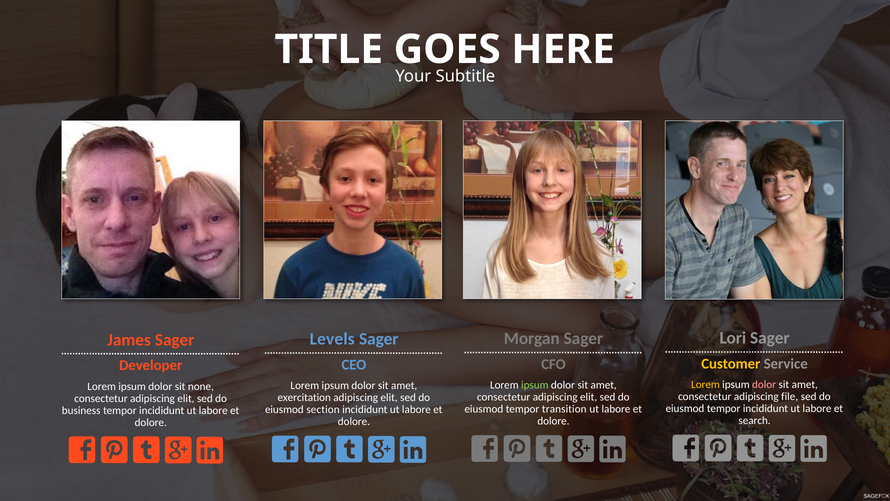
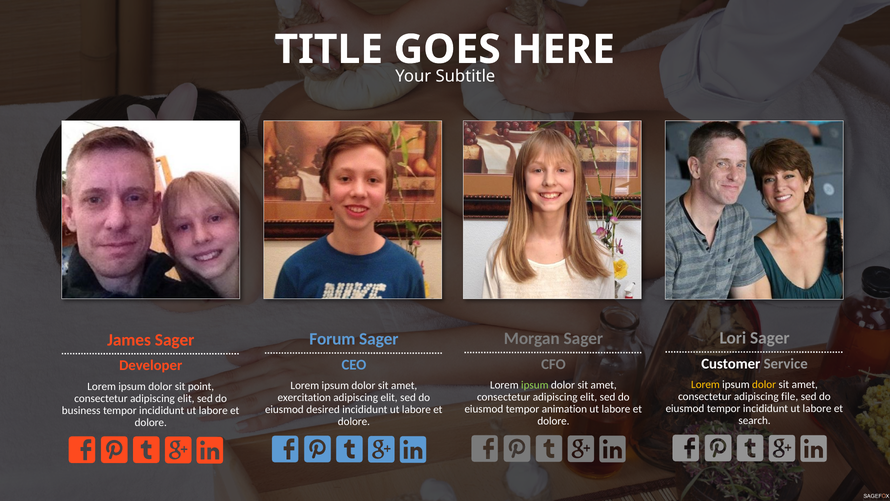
Levels: Levels -> Forum (332, 339)
Customer colour: yellow -> white (731, 364)
dolor colour: pink -> yellow (764, 384)
none: none -> point (201, 386)
transition: transition -> animation (564, 409)
section: section -> desired (323, 409)
